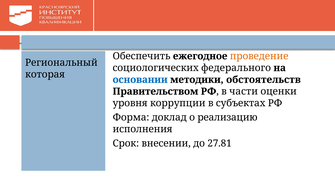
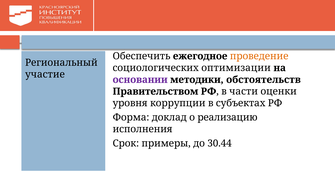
федерального: федерального -> оптимизации (236, 68)
которая: которая -> участие (45, 74)
основании colour: blue -> purple (140, 79)
внесении: внесении -> примеры (166, 143)
27.81: 27.81 -> 30.44 (220, 143)
